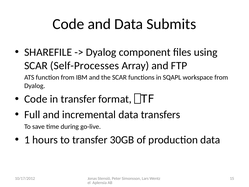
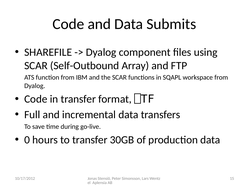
Self-Processes: Self-Processes -> Self-Outbound (85, 66)
1: 1 -> 0 (27, 140)
